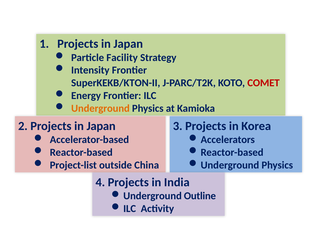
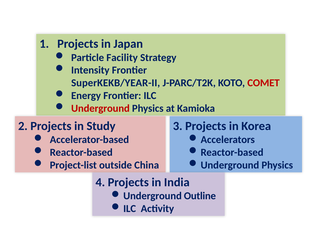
SuperKEKB/KTON-II: SuperKEKB/KTON-II -> SuperKEKB/YEAR-II (116, 83)
Underground colour: orange -> red (100, 108)
2 Projects in Japan: Japan -> Study (101, 126)
